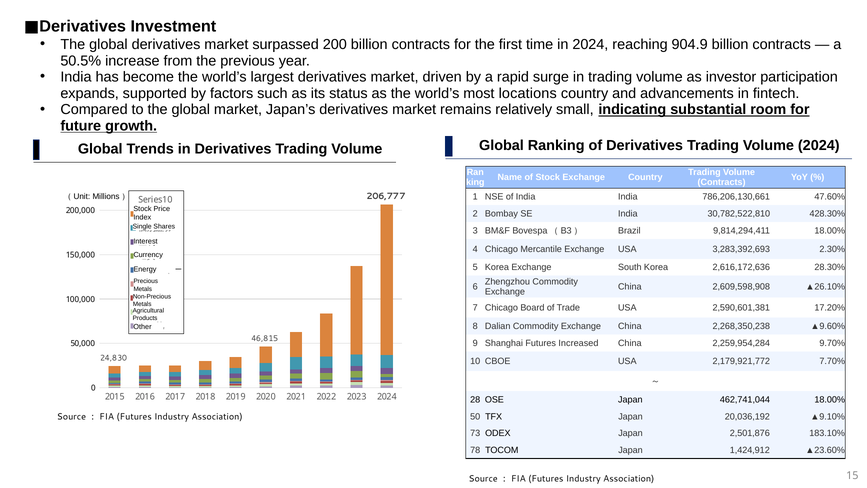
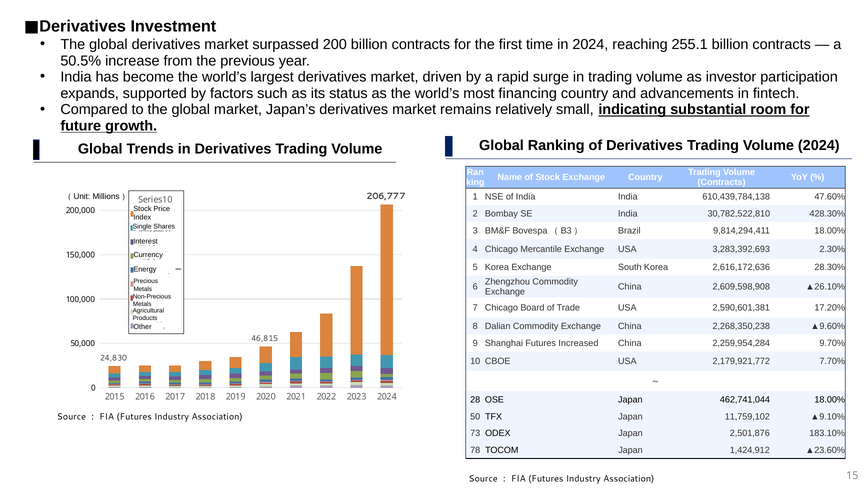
904.9: 904.9 -> 255.1 (690, 45)
locations: locations -> financing (528, 93)
786,206,130,661: 786,206,130,661 -> 610,439,784,138 (736, 197)
20,036,192: 20,036,192 -> 11,759,102 (747, 416)
